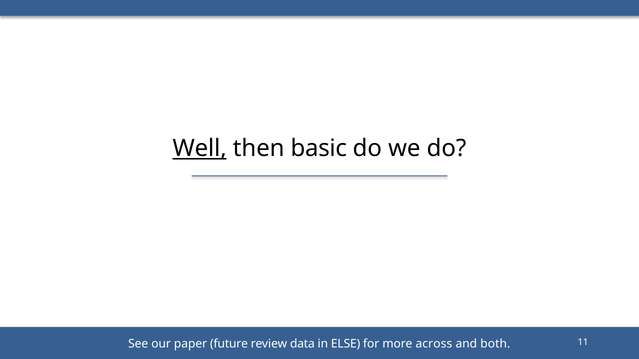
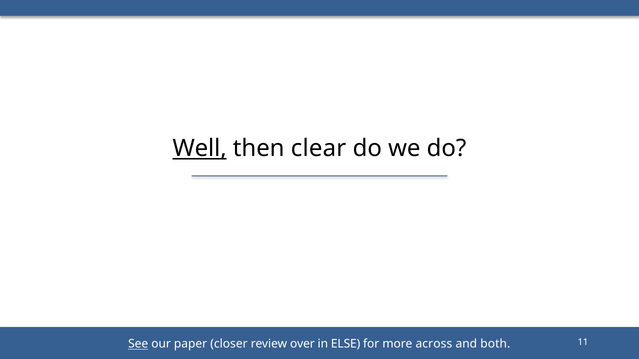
basic: basic -> clear (319, 149)
See underline: none -> present (138, 344)
future: future -> closer (229, 344)
data: data -> over (302, 344)
